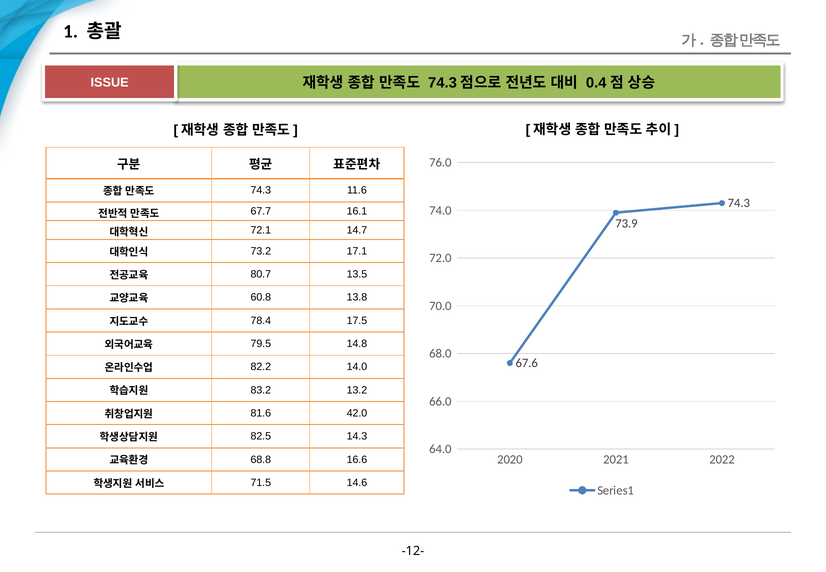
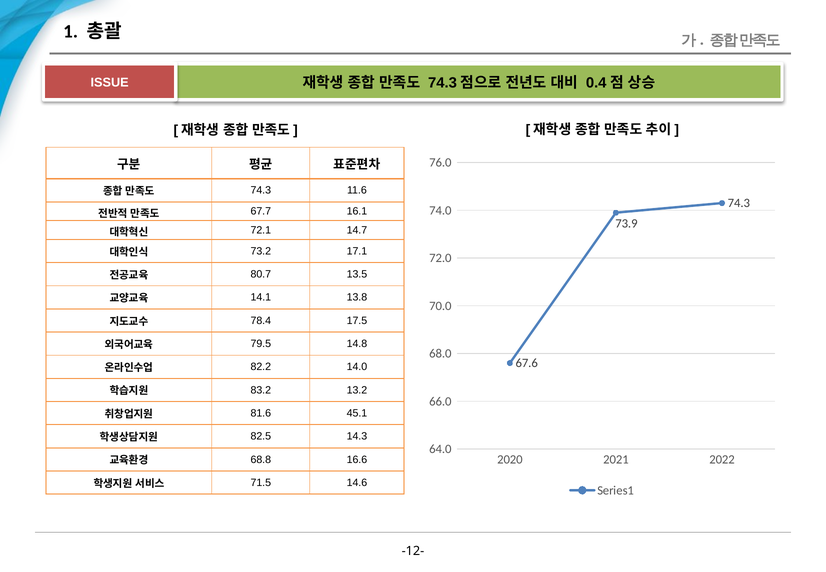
60.8: 60.8 -> 14.1 (261, 297)
42.0: 42.0 -> 45.1 (357, 413)
